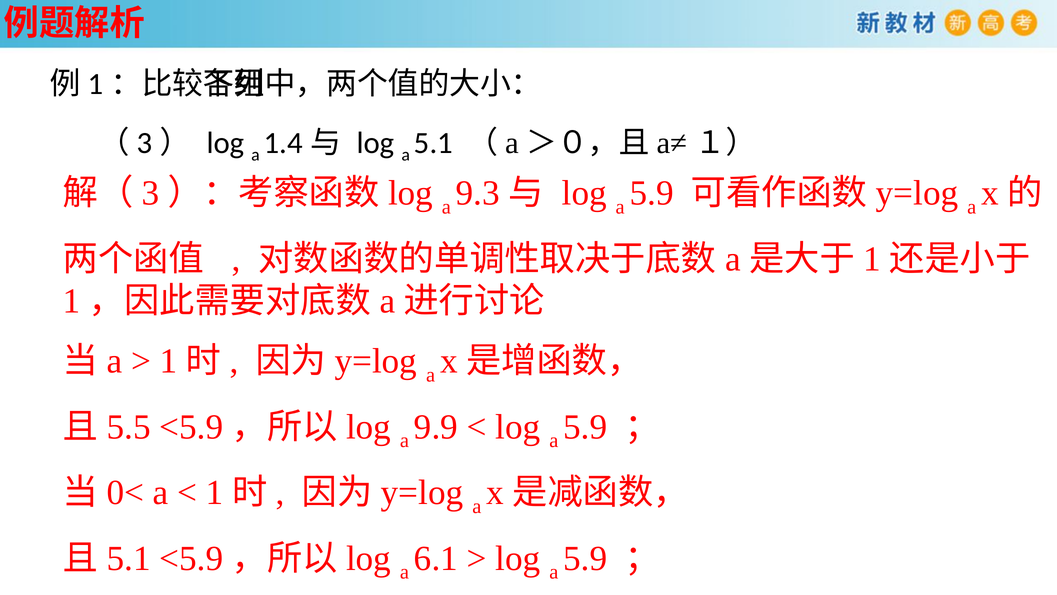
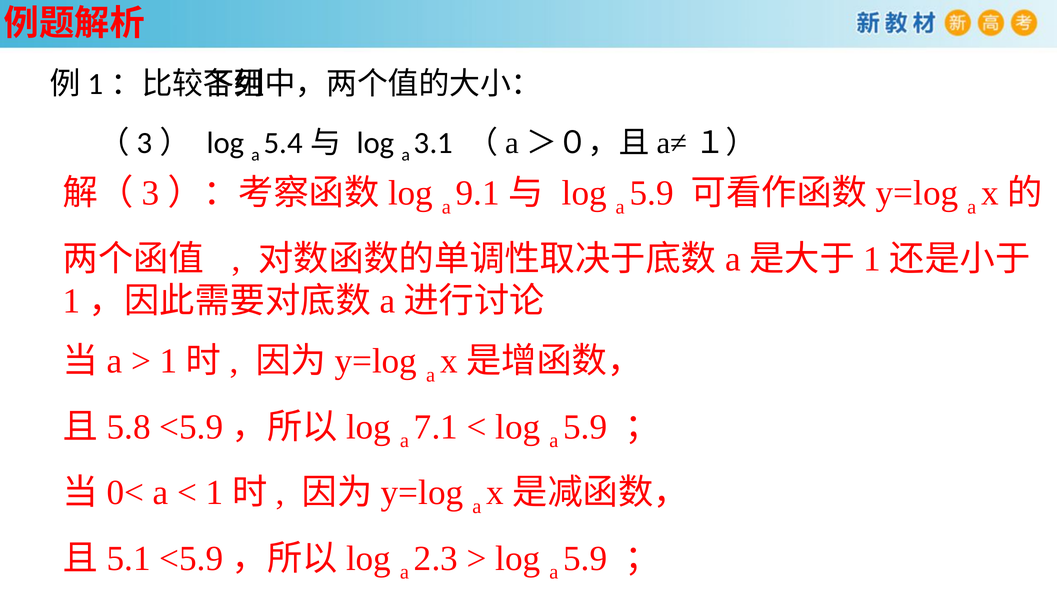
1.4: 1.4 -> 5.4 (283, 143)
a 5.1: 5.1 -> 3.1 (433, 143)
9.3: 9.3 -> 9.1 (478, 193)
5.5: 5.5 -> 5.8 (129, 427)
9.9: 9.9 -> 7.1 (436, 427)
6.1: 6.1 -> 2.3 (436, 558)
